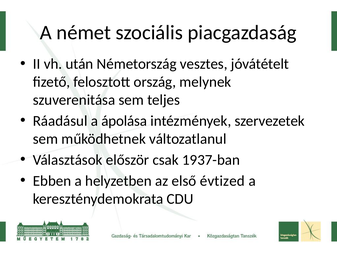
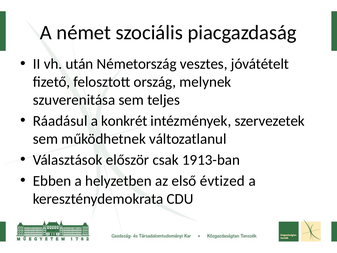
ápolása: ápolása -> konkrét (124, 121)
1937-ban: 1937-ban -> 1913-ban (211, 160)
